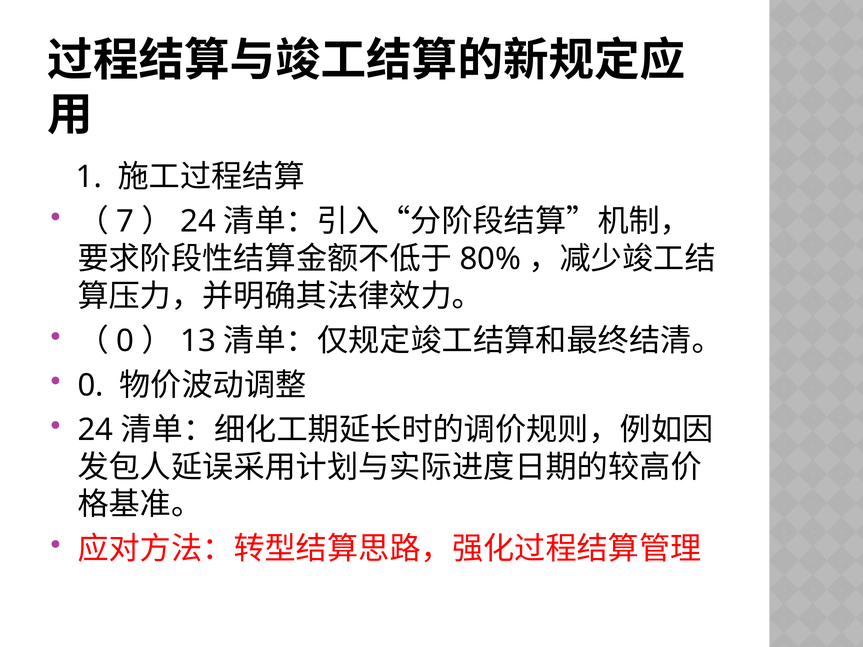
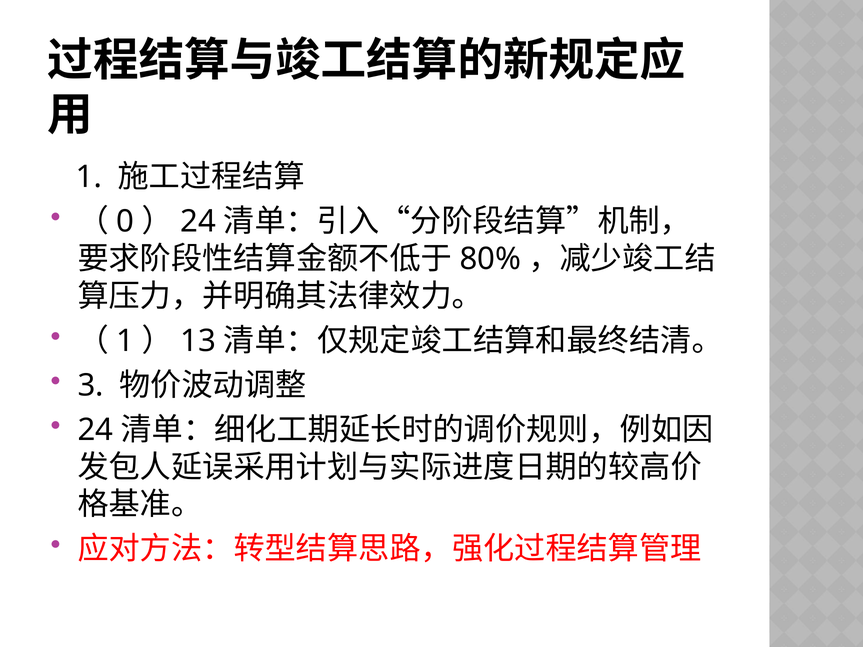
7: 7 -> 0 (125, 222)
0: 0 -> 1 (125, 341)
0: 0 -> 3 (91, 386)
